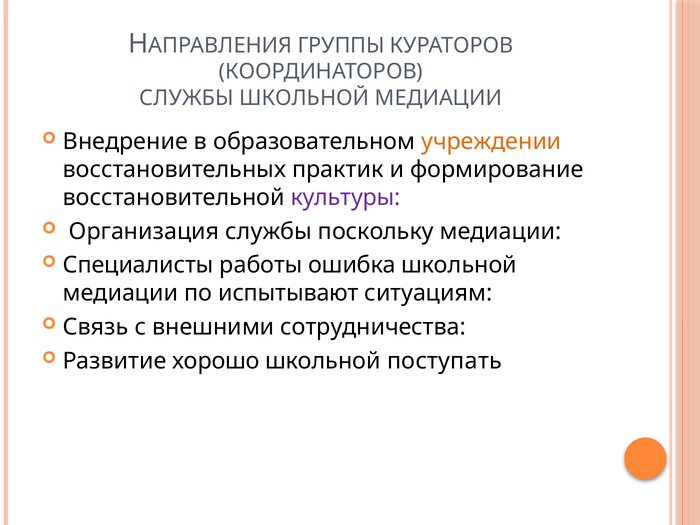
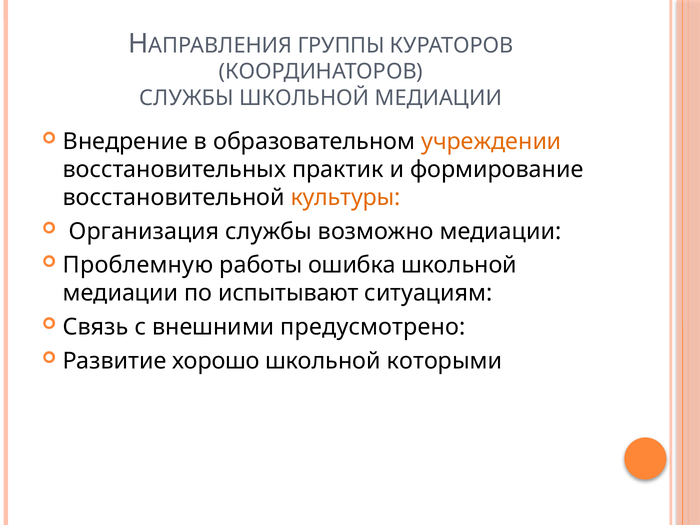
культуры colour: purple -> orange (345, 198)
поскольку: поскольку -> возможно (376, 231)
Специалисты: Специалисты -> Проблемную (138, 265)
сотрудничества: сотрудничества -> предусмотрено (373, 327)
поступать: поступать -> которыми (445, 361)
